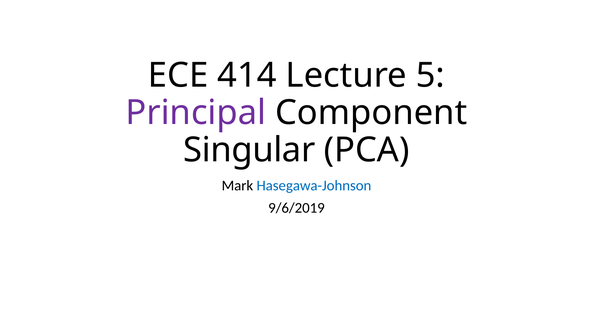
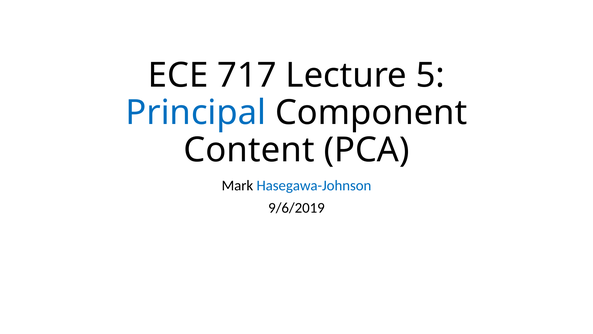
414: 414 -> 717 (247, 75)
Principal colour: purple -> blue (196, 113)
Singular: Singular -> Content (249, 150)
